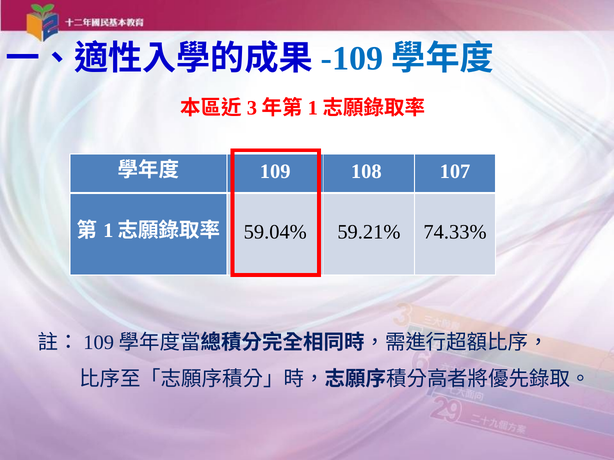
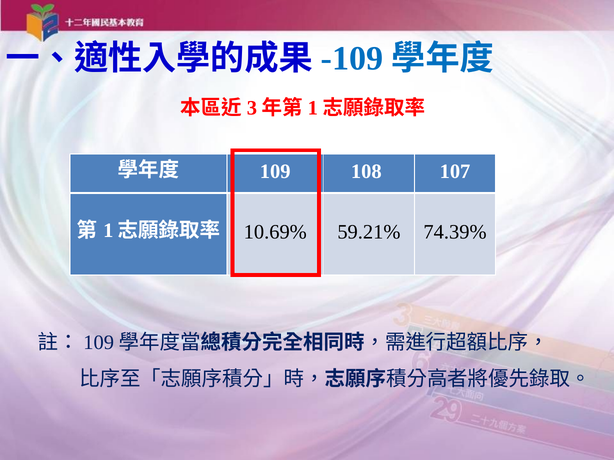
59.04%: 59.04% -> 10.69% (275, 232)
74.33%: 74.33% -> 74.39% (455, 232)
